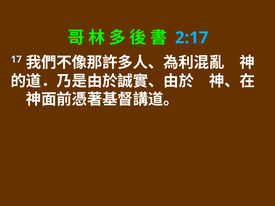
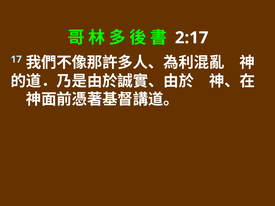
2:17 colour: light blue -> white (192, 38)
